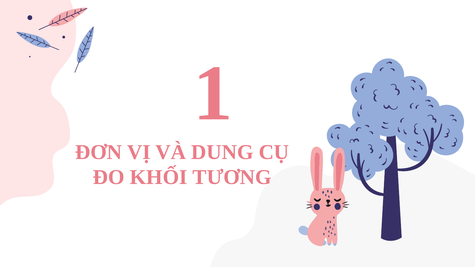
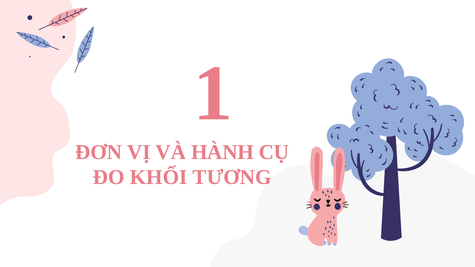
DUNG: DUNG -> HÀNH (222, 152)
